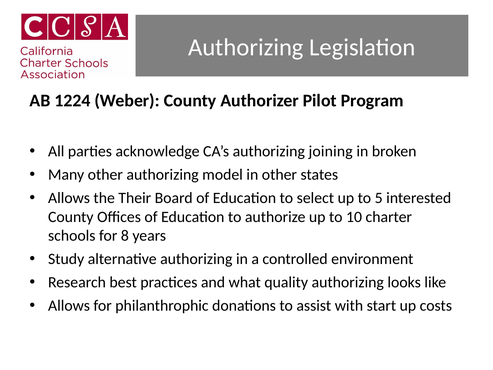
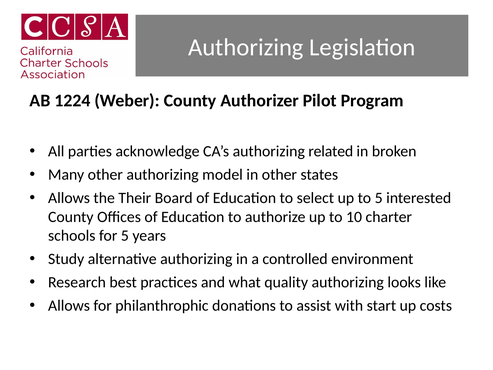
joining: joining -> related (331, 151)
for 8: 8 -> 5 (125, 236)
